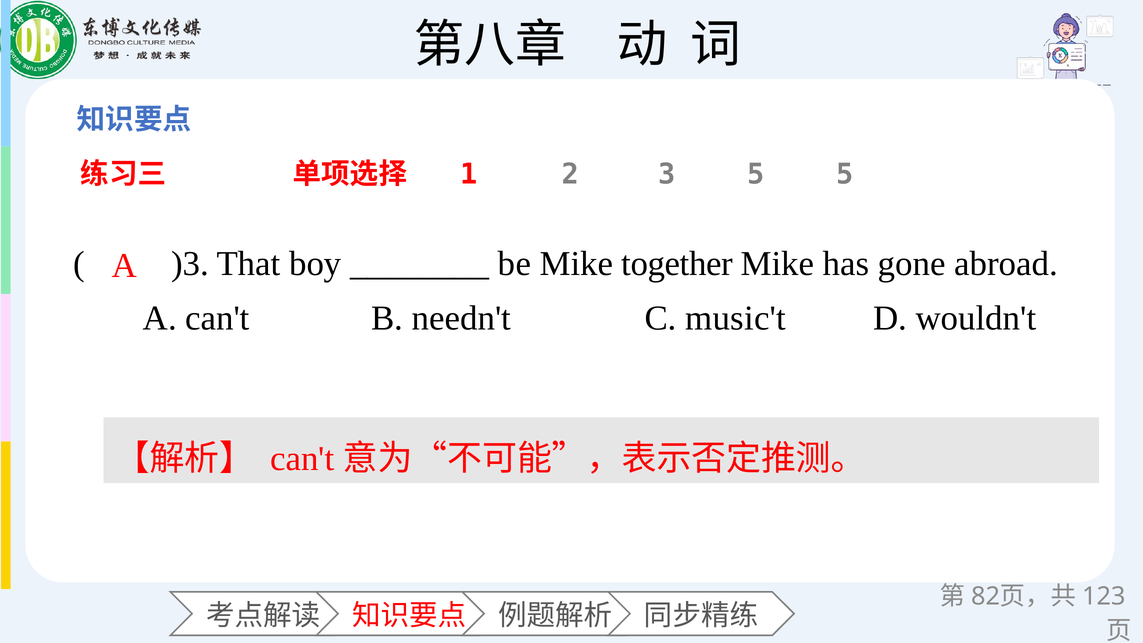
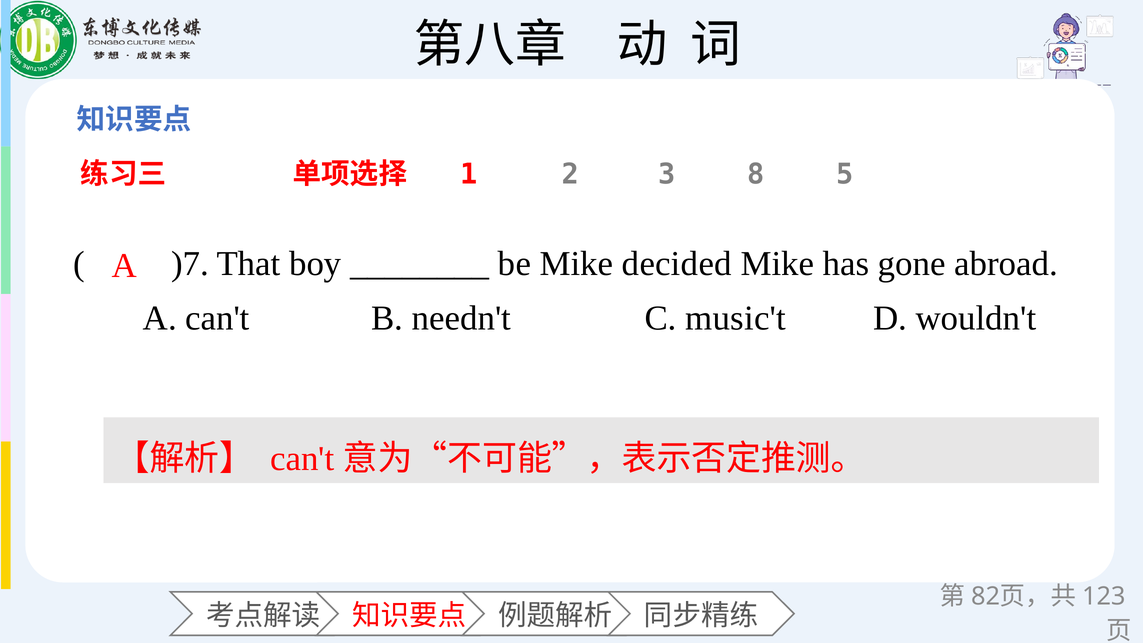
3 5: 5 -> 8 (756, 174)
)3: )3 -> )7 (190, 264)
together: together -> decided (677, 264)
